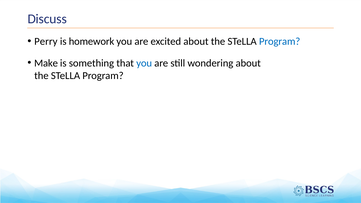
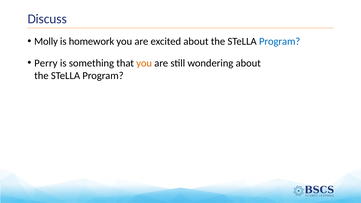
Perry: Perry -> Molly (46, 41)
Make: Make -> Perry (46, 63)
you colour: blue -> orange (144, 63)
